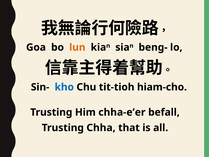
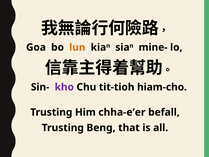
beng-: beng- -> mine- (153, 47)
kho colour: blue -> purple (64, 87)
Chha: Chha -> Beng (101, 128)
